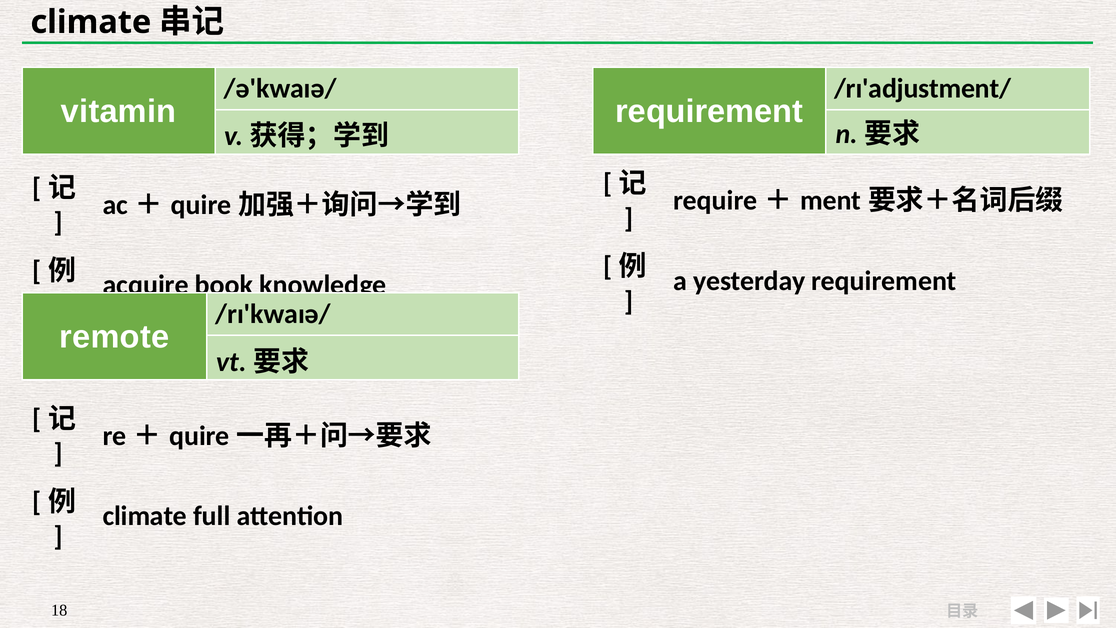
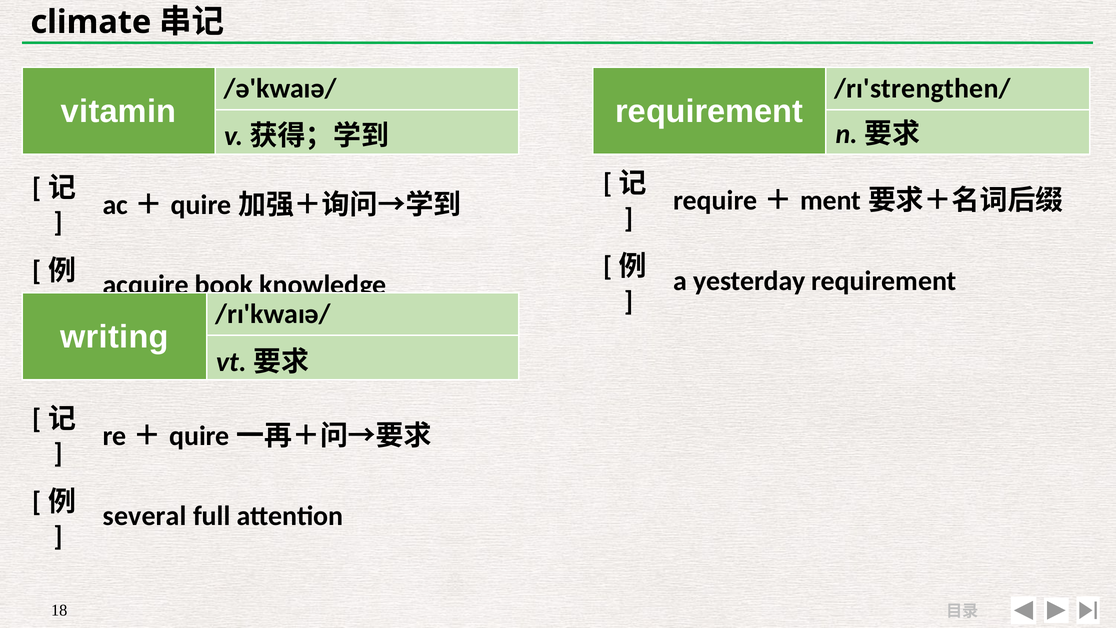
/rɪ'adjustment/: /rɪ'adjustment/ -> /rɪ'strengthen/ (922, 89)
remote: remote -> writing (114, 337)
climate: climate -> several (145, 516)
